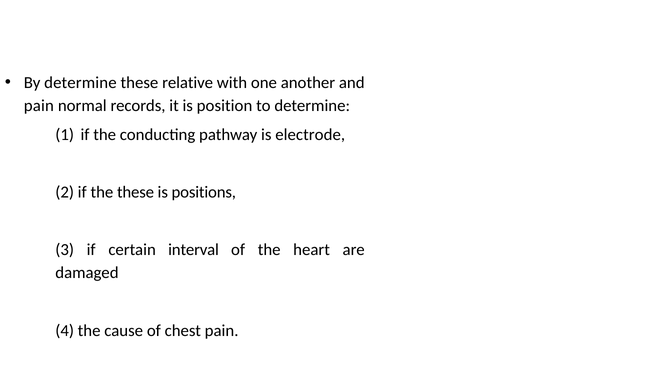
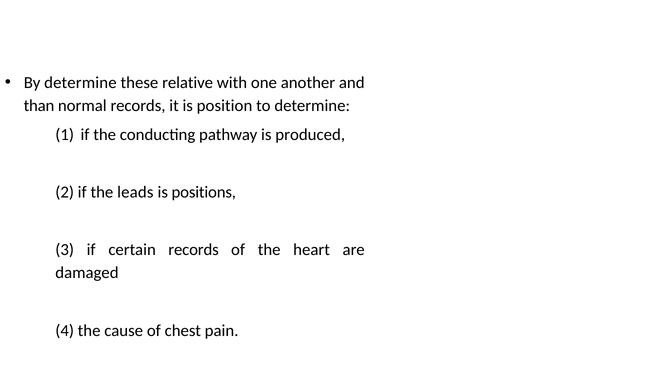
pain: pain -> than (39, 106)
electrode: electrode -> produced (310, 135)
the these: these -> leads (135, 192)
certain interval: interval -> records (194, 250)
